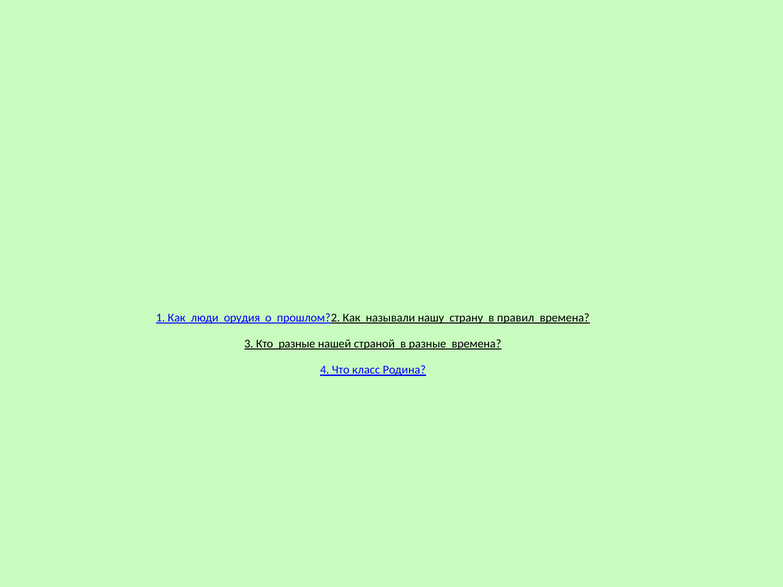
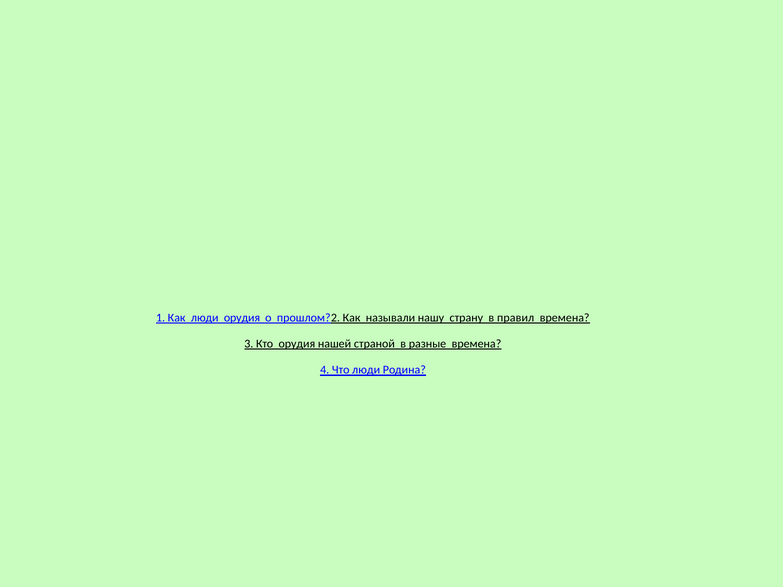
Кто разные: разные -> орудия (297, 344)
Что класс: класс -> люди (366, 370)
